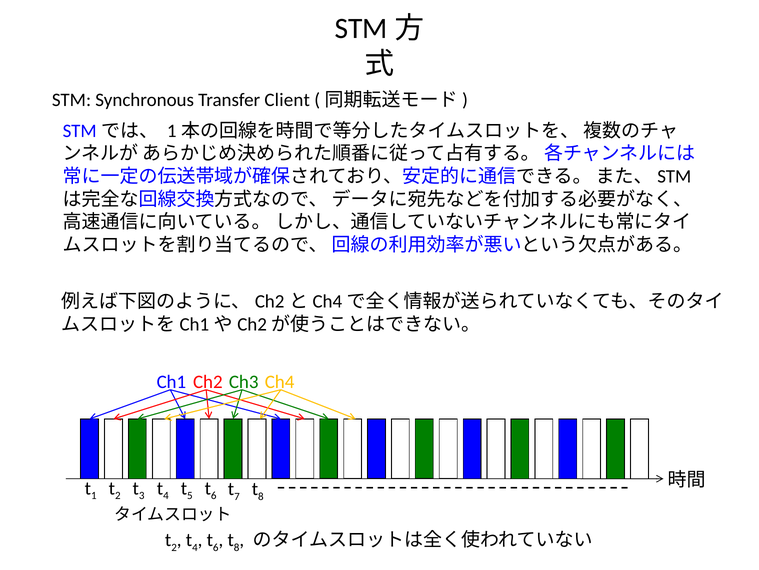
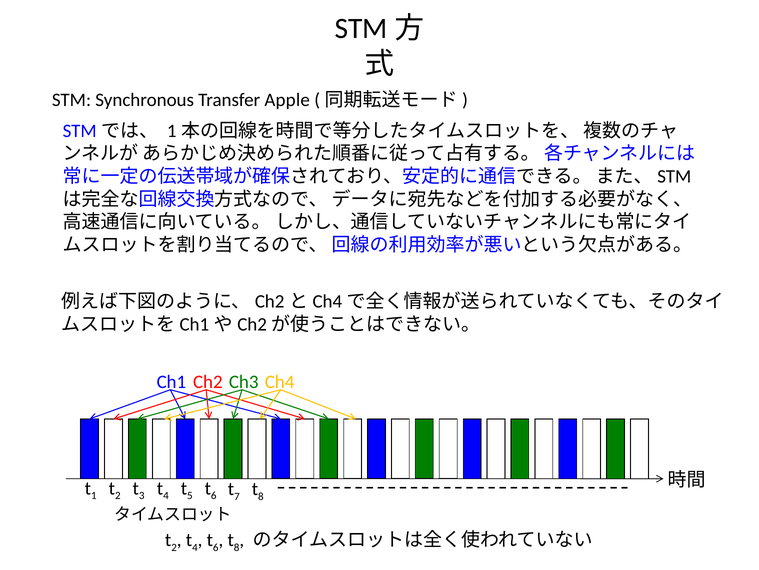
Client: Client -> Apple (287, 100)
